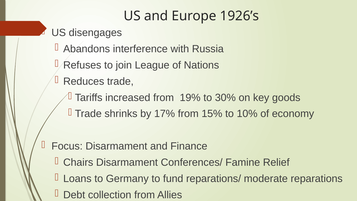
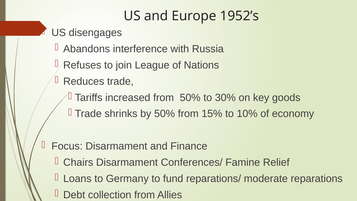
1926’s: 1926’s -> 1952’s (240, 16)
from 19%: 19% -> 50% (190, 97)
by 17%: 17% -> 50% (165, 114)
